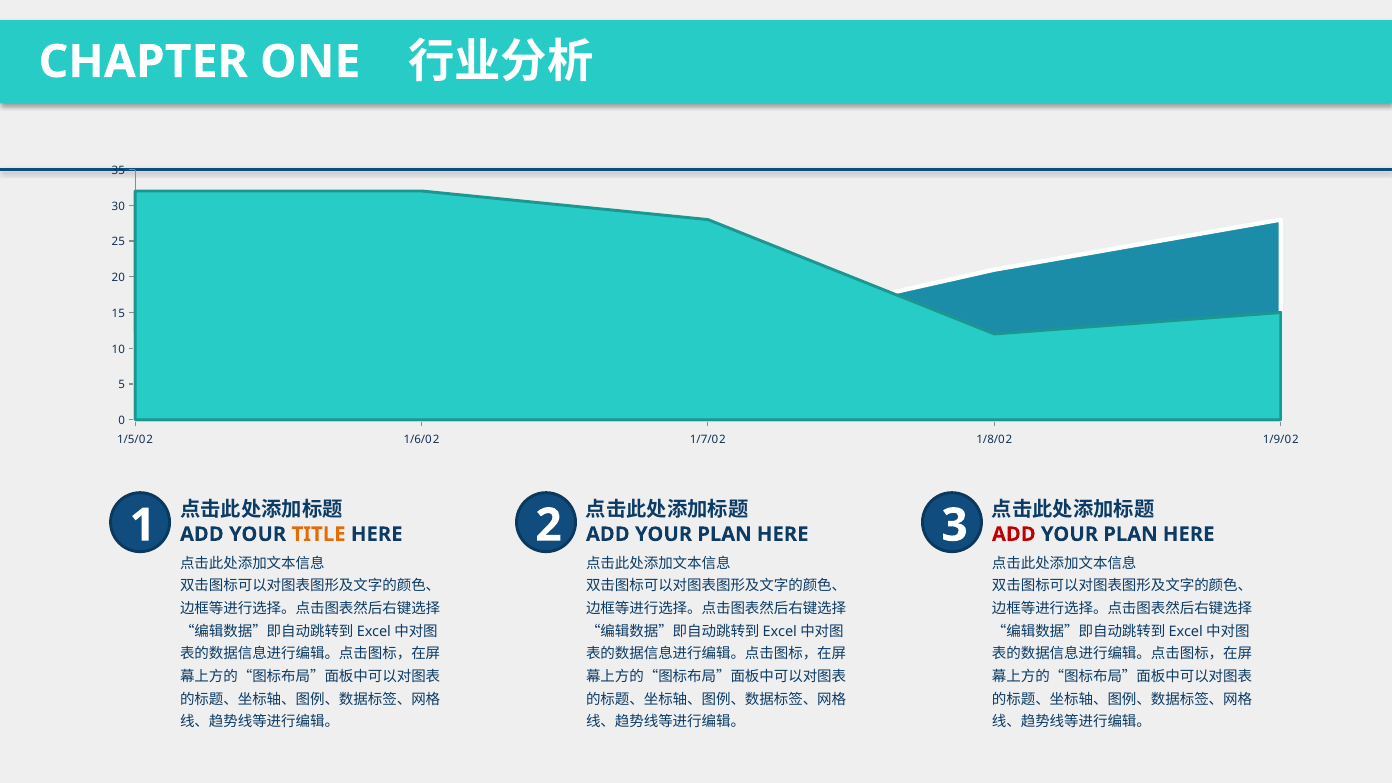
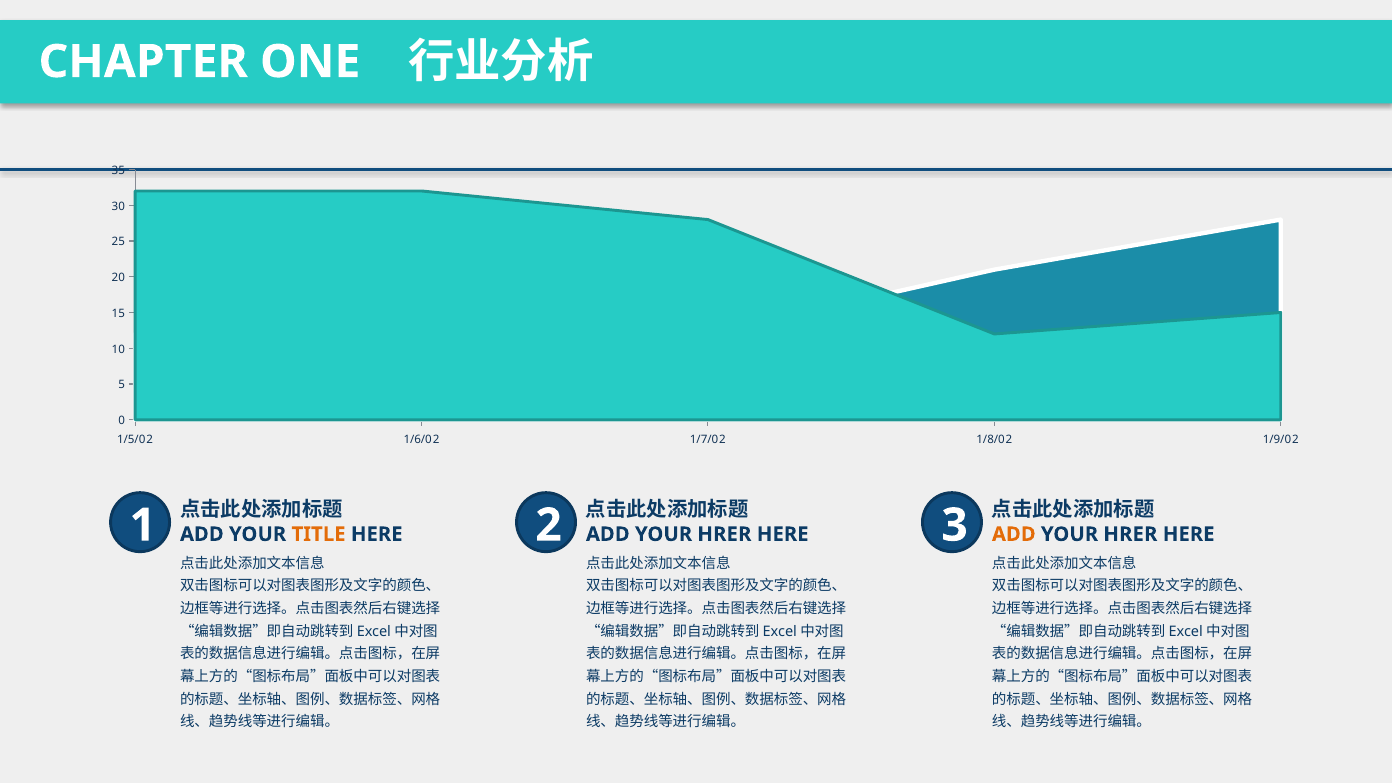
PLAN: PLAN -> HRER (724, 534)
ADD colour: red -> orange (1014, 534)
PLAN: PLAN -> HRER (1130, 534)
